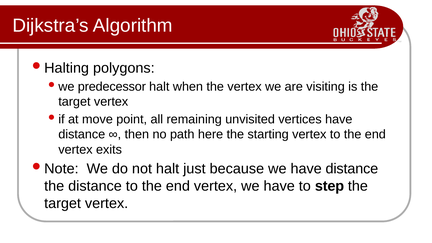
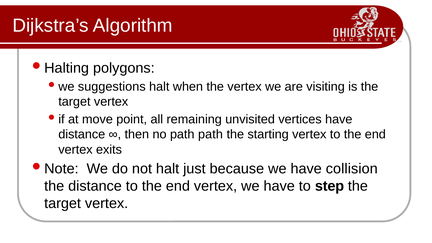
predecessor: predecessor -> suggestions (112, 87)
path here: here -> path (210, 134)
we have distance: distance -> collision (352, 169)
